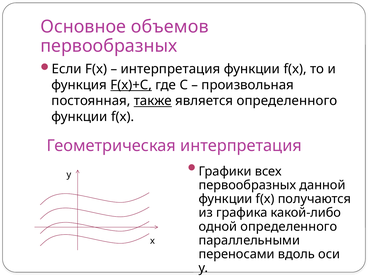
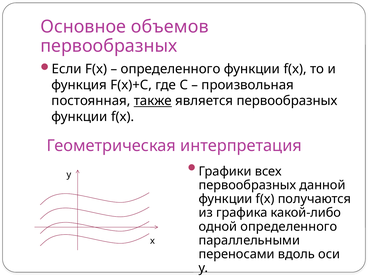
интерпретация: интерпретация -> определенного (171, 69)
F(x)+C underline: present -> none (131, 85)
является определенного: определенного -> первообразных (287, 101)
